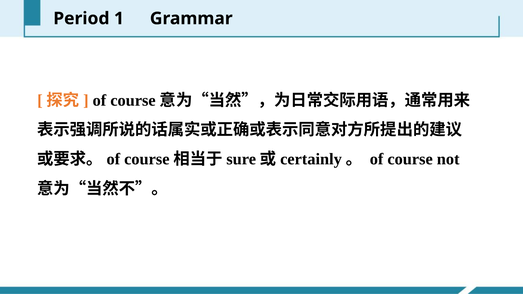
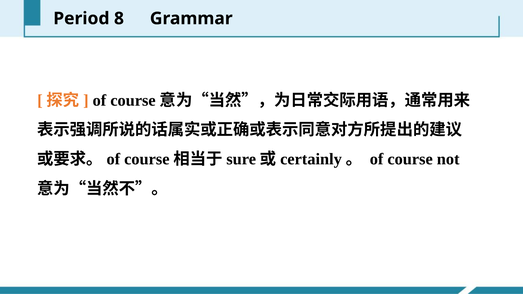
1: 1 -> 8 (119, 18)
